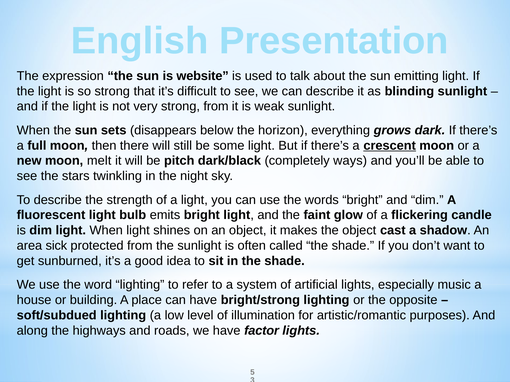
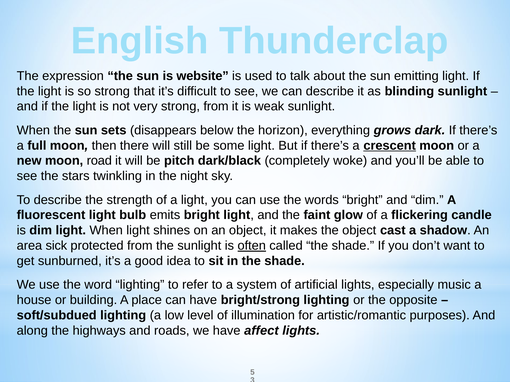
Presentation: Presentation -> Thunderclap (334, 41)
melt: melt -> road (99, 161)
ways: ways -> woke (350, 161)
often underline: none -> present (252, 246)
factor: factor -> affect (261, 331)
